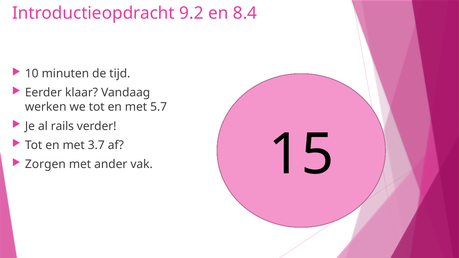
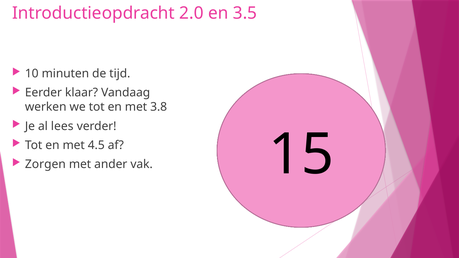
9.2: 9.2 -> 2.0 (191, 13)
8.4: 8.4 -> 3.5 (245, 13)
5.7: 5.7 -> 3.8 (159, 107)
rails: rails -> lees (62, 126)
3.7: 3.7 -> 4.5 (96, 145)
